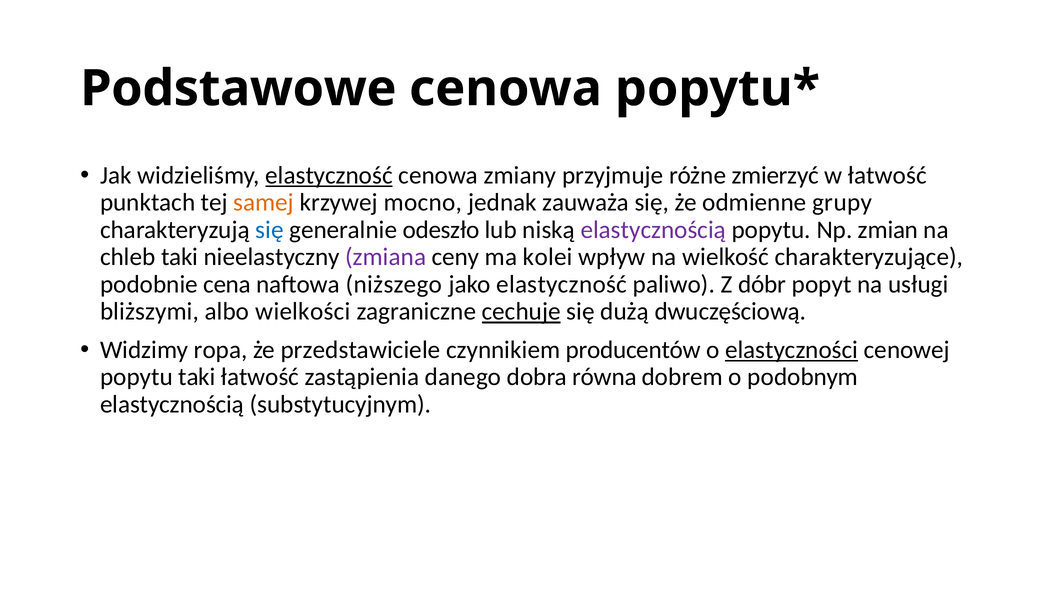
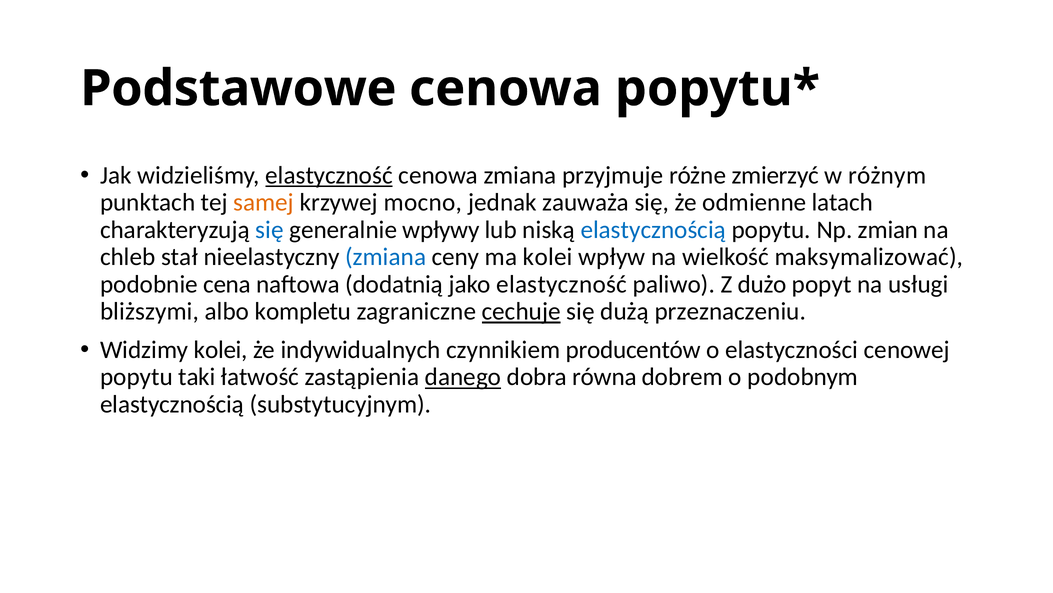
cenowa zmiany: zmiany -> zmiana (520, 175)
w łatwość: łatwość -> różnym (887, 175)
grupy: grupy -> latach (842, 202)
odeszło: odeszło -> wpływy (441, 230)
elastycznością colour: purple -> blue (653, 230)
chleb taki: taki -> stał (179, 257)
zmiana colour: purple -> blue (386, 257)
charakteryzujące: charakteryzujące -> maksymalizować (869, 257)
niższego: niższego -> dodatnią (394, 284)
dóbr: dóbr -> dużo (762, 284)
wielkości: wielkości -> kompletu (303, 311)
dwuczęściową: dwuczęściową -> przeznaczeniu (730, 311)
Widzimy ropa: ropa -> kolei (221, 349)
przedstawiciele: przedstawiciele -> indywidualnych (361, 349)
elastyczności underline: present -> none (792, 349)
danego underline: none -> present (463, 377)
